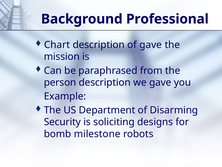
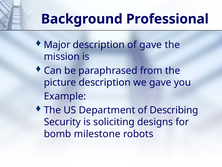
Chart: Chart -> Major (57, 45)
person: person -> picture (60, 82)
Disarming: Disarming -> Describing (174, 110)
